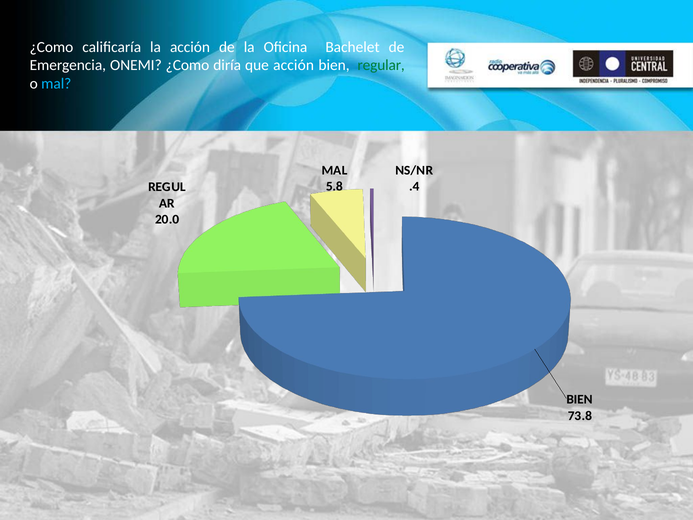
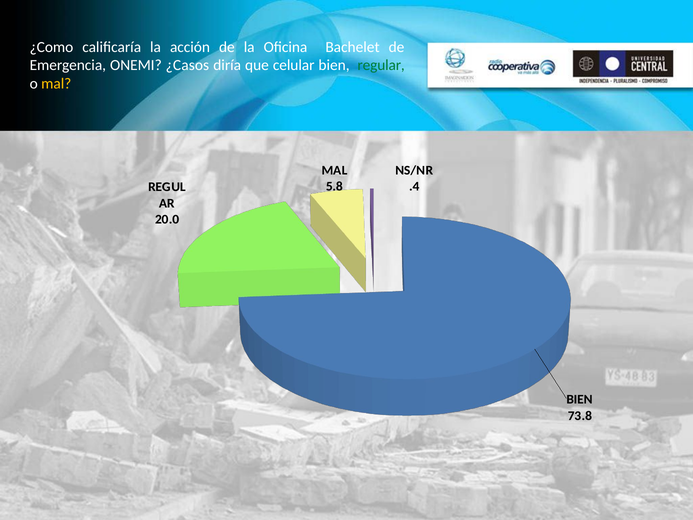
ONEMI ¿Como: ¿Como -> ¿Casos (187, 65)
que acción: acción -> celular (294, 65)
mal colour: light blue -> yellow (56, 84)
